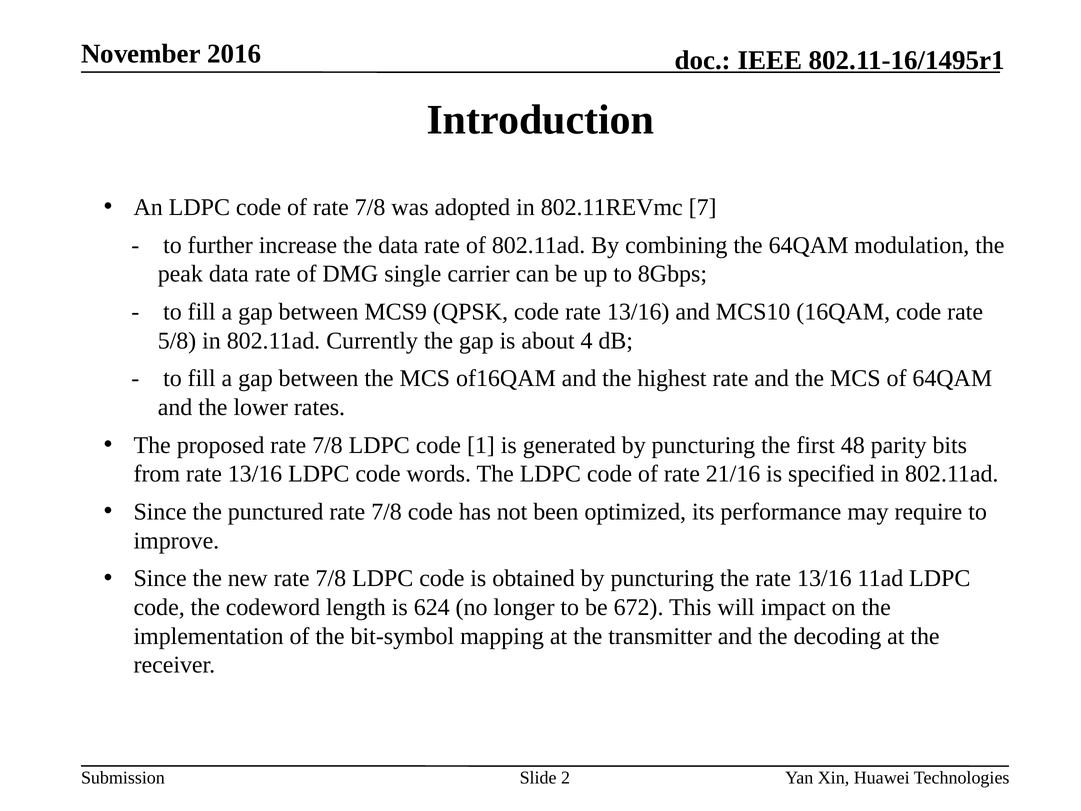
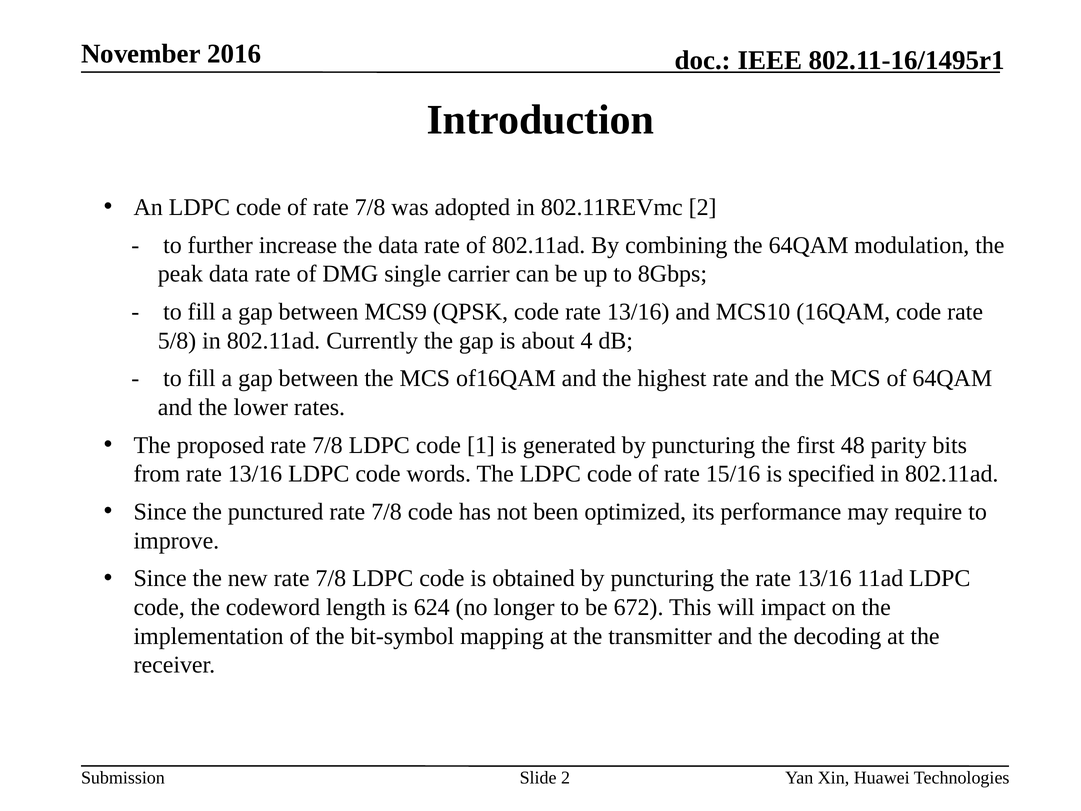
802.11REVmc 7: 7 -> 2 (703, 207)
21/16: 21/16 -> 15/16 (733, 474)
